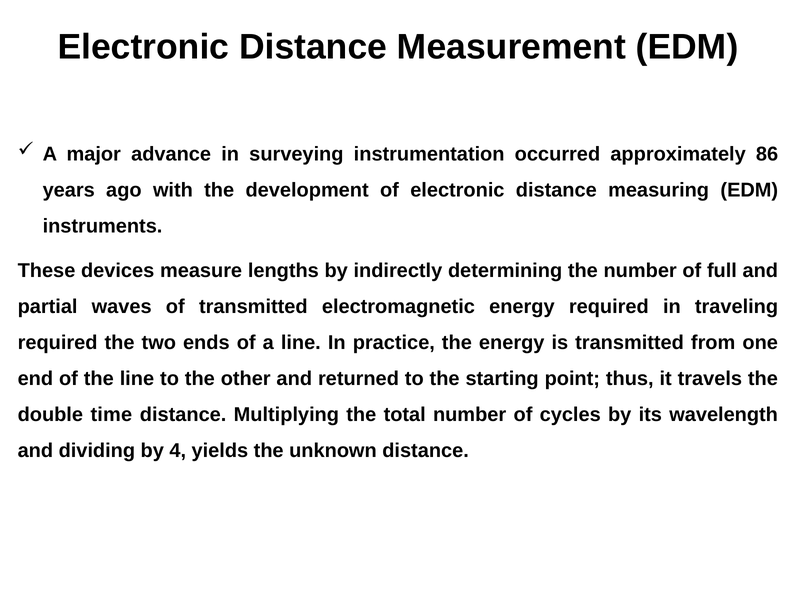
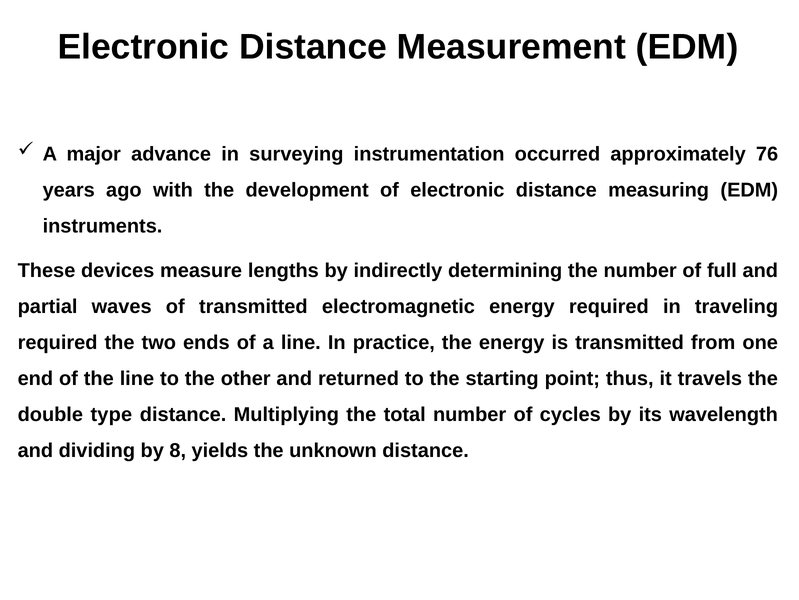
86: 86 -> 76 (767, 154)
time: time -> type (111, 414)
4: 4 -> 8 (178, 450)
